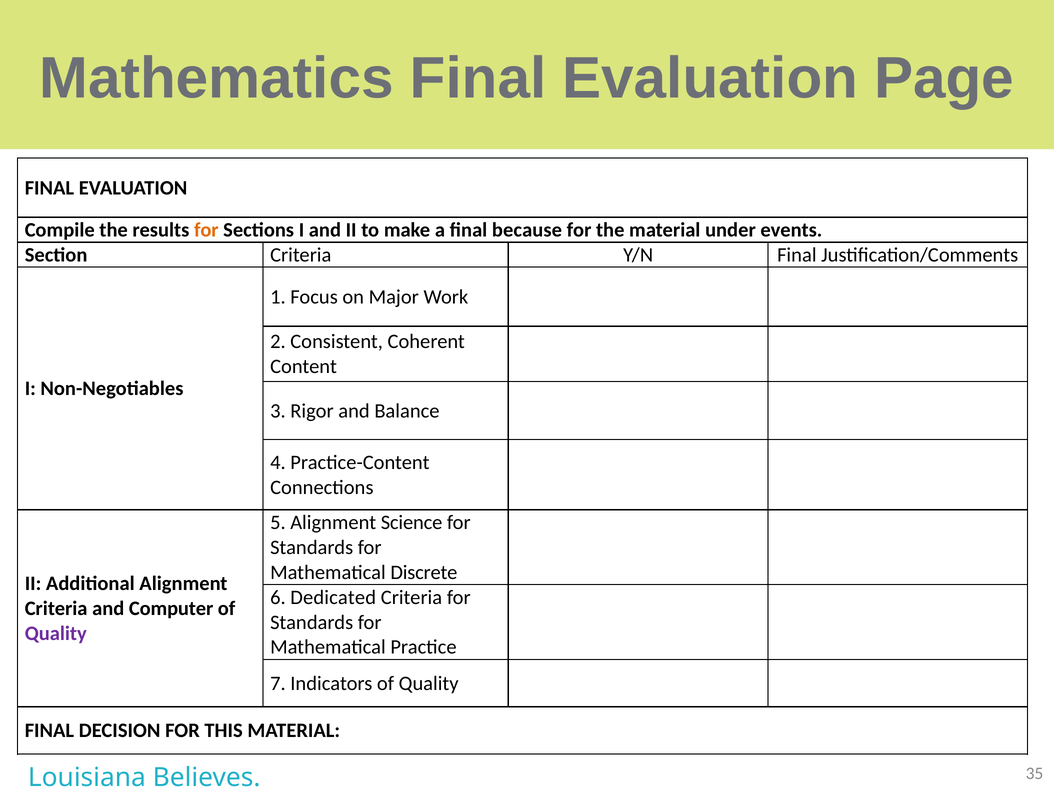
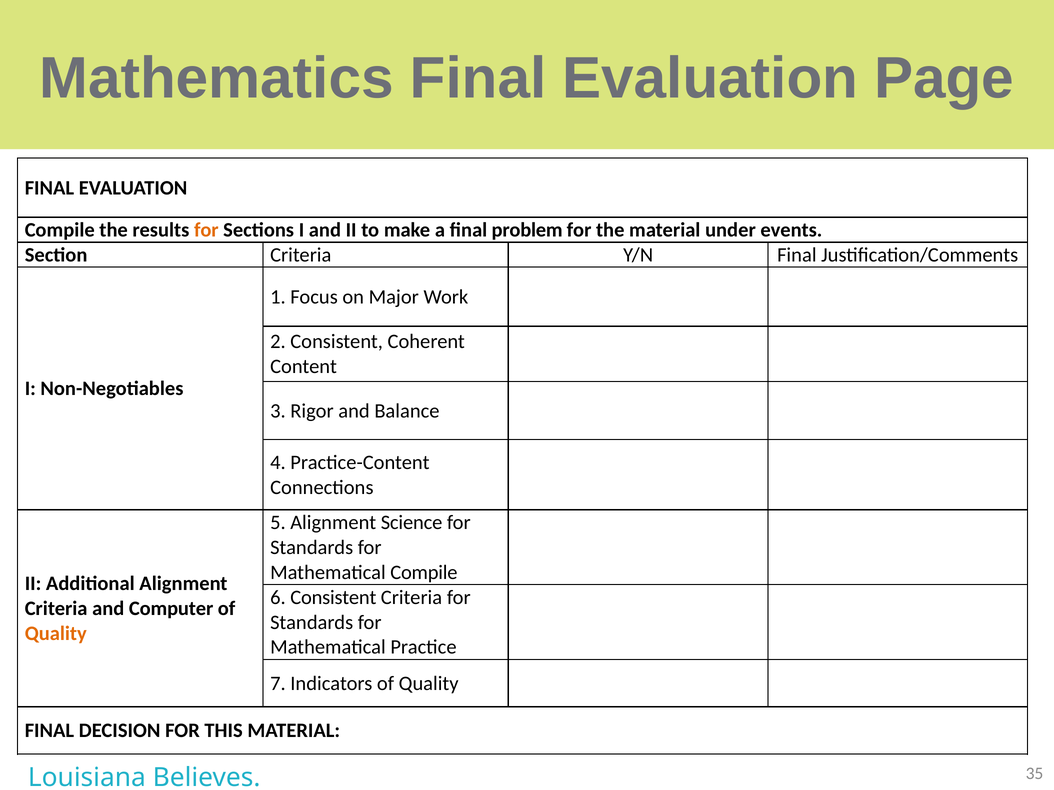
because: because -> problem (527, 230)
Mathematical Discrete: Discrete -> Compile (424, 573)
6 Dedicated: Dedicated -> Consistent (333, 598)
Quality colour: purple -> orange (56, 634)
